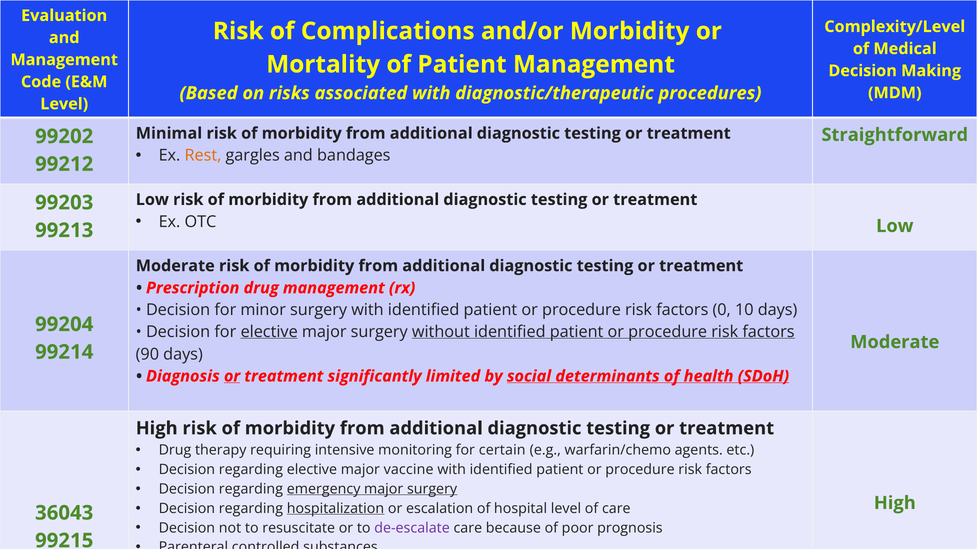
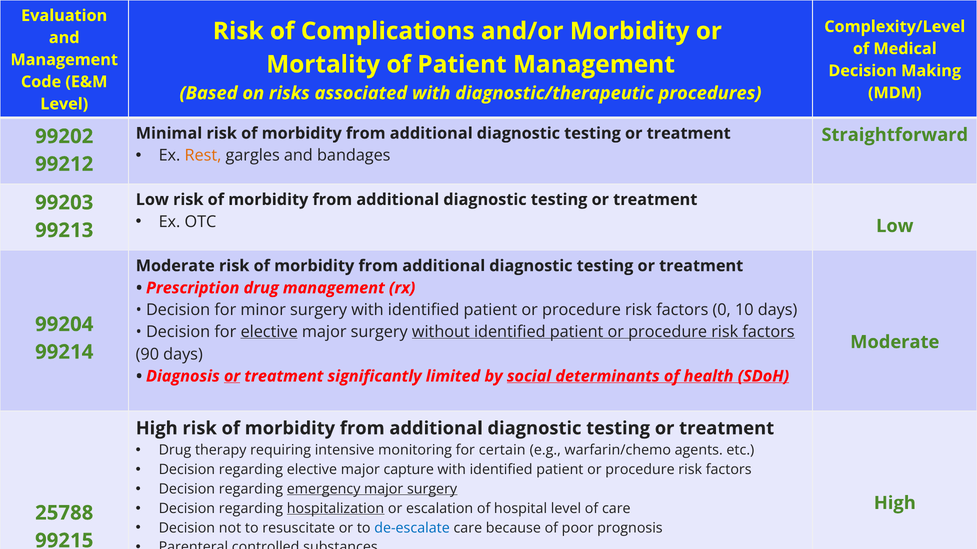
vaccine: vaccine -> capture (409, 470)
36043: 36043 -> 25788 (64, 513)
de-escalate colour: purple -> blue (412, 528)
